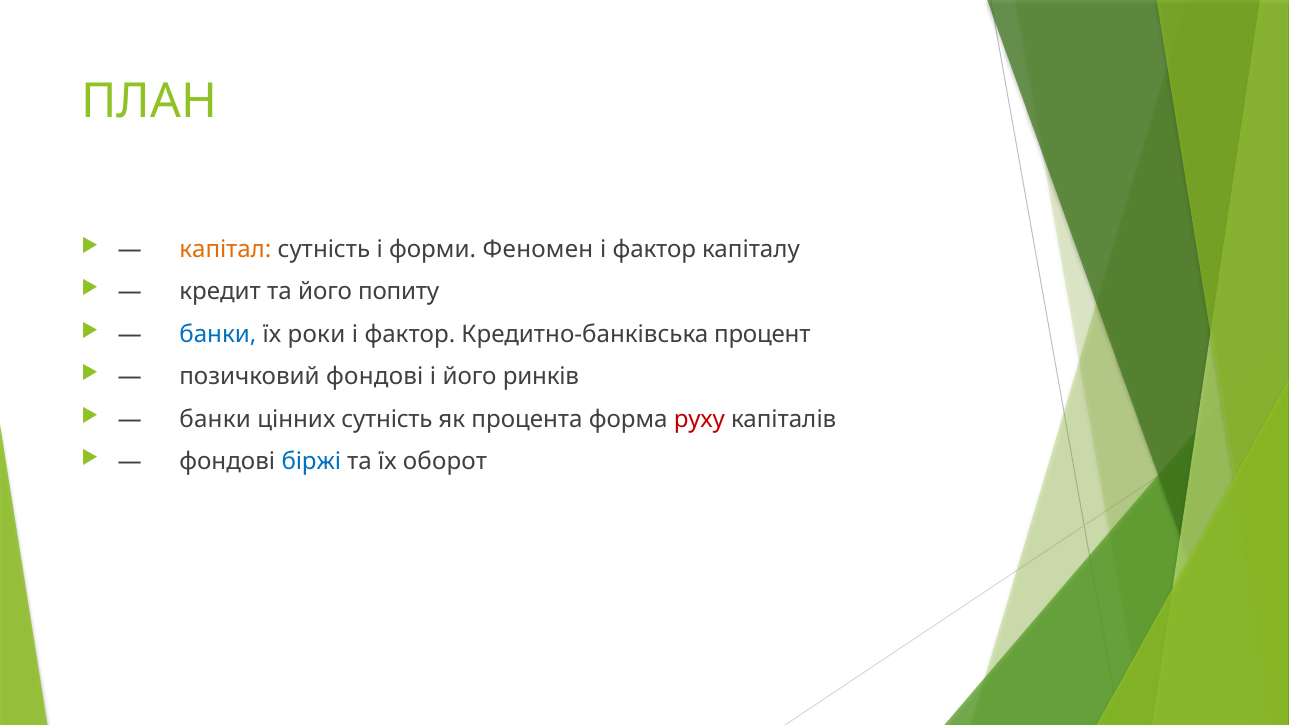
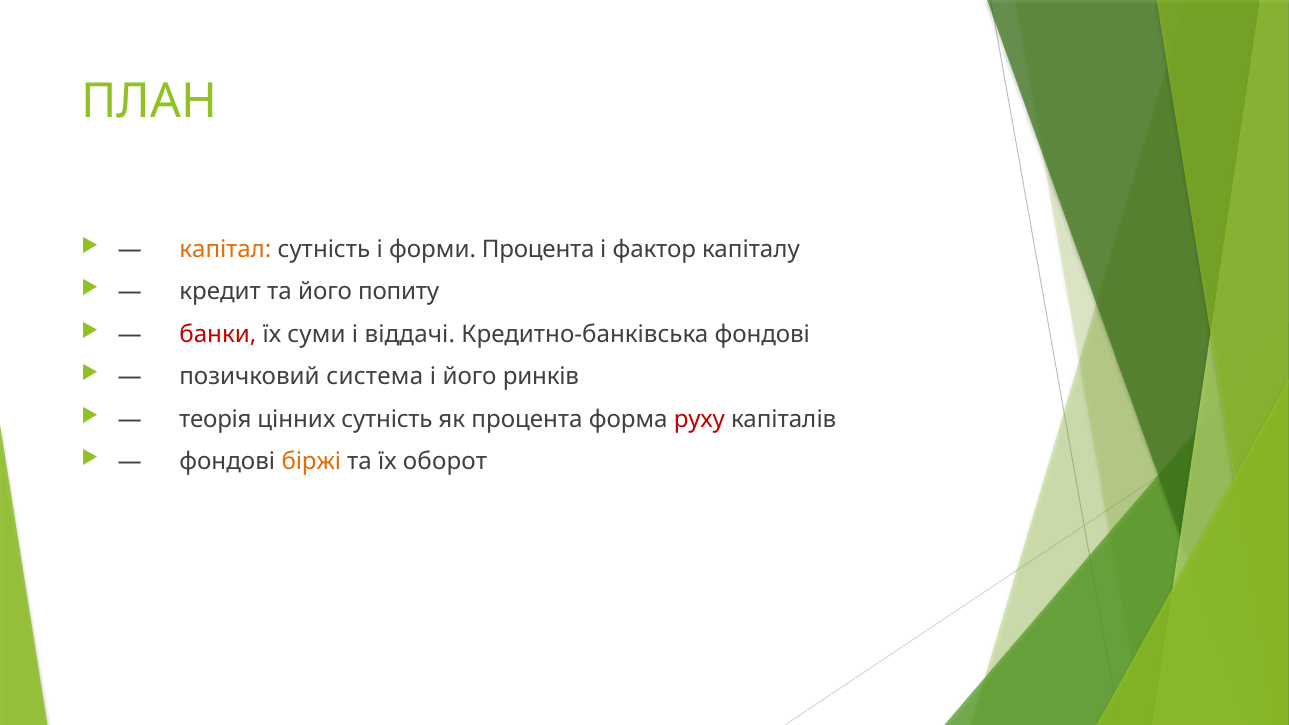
форми Феномен: Феномен -> Процента (538, 249)
банки colour: blue -> red (218, 334)
роки: роки -> суми (317, 334)
фактор: фактор -> віддачі (410, 334)
Кредитно-банківська процент: процент -> фондові (762, 334)
позичковий фондові: фондові -> система (375, 377)
банки: банки -> теорія (215, 419)
біржі colour: blue -> orange (311, 462)
